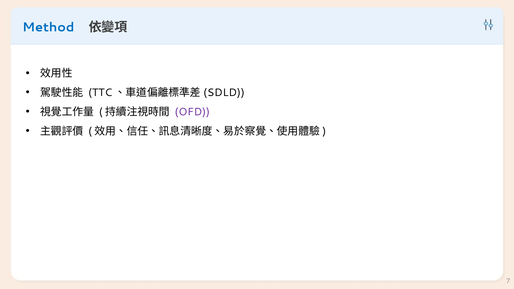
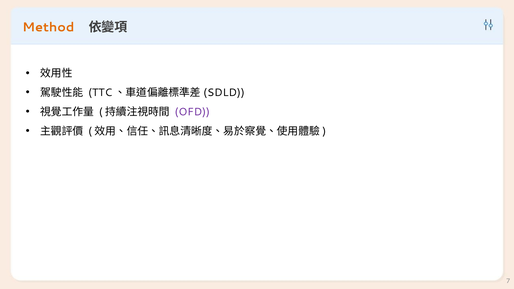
Method colour: blue -> orange (48, 27)
